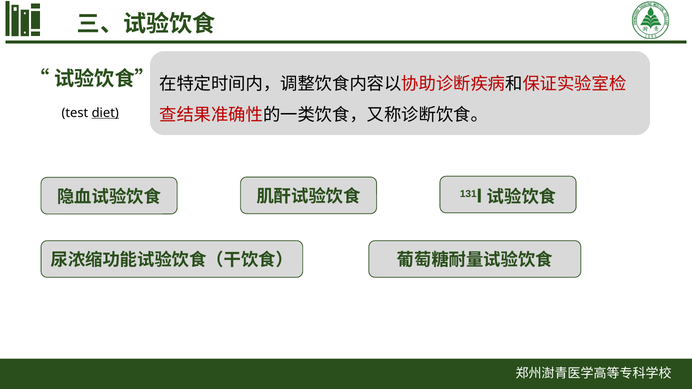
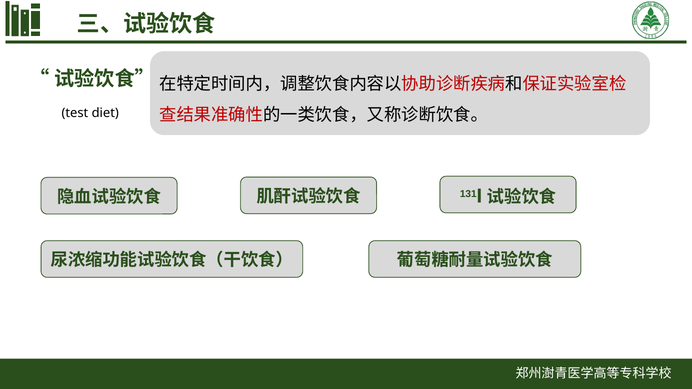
diet underline: present -> none (105, 113)
